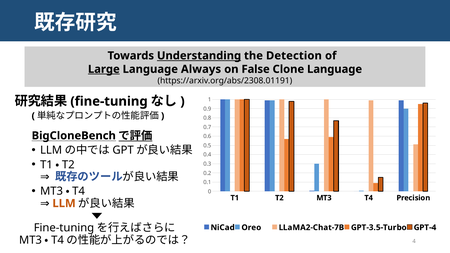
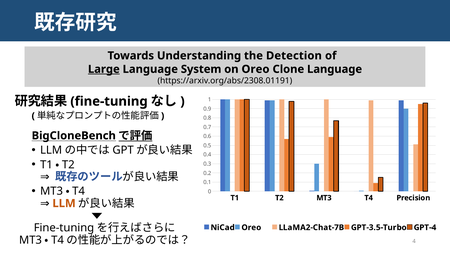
Understanding underline: present -> none (199, 56)
Always: Always -> System (201, 69)
on False: False -> Oreo (255, 69)
